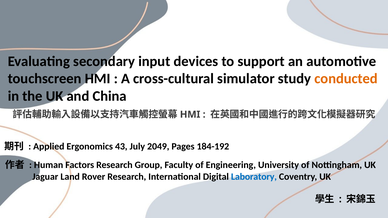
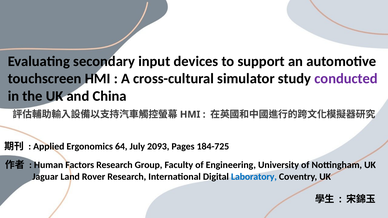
conducted colour: orange -> purple (346, 79)
43: 43 -> 64 (121, 147)
2049: 2049 -> 2093 (158, 147)
184-192: 184-192 -> 184-725 (213, 147)
